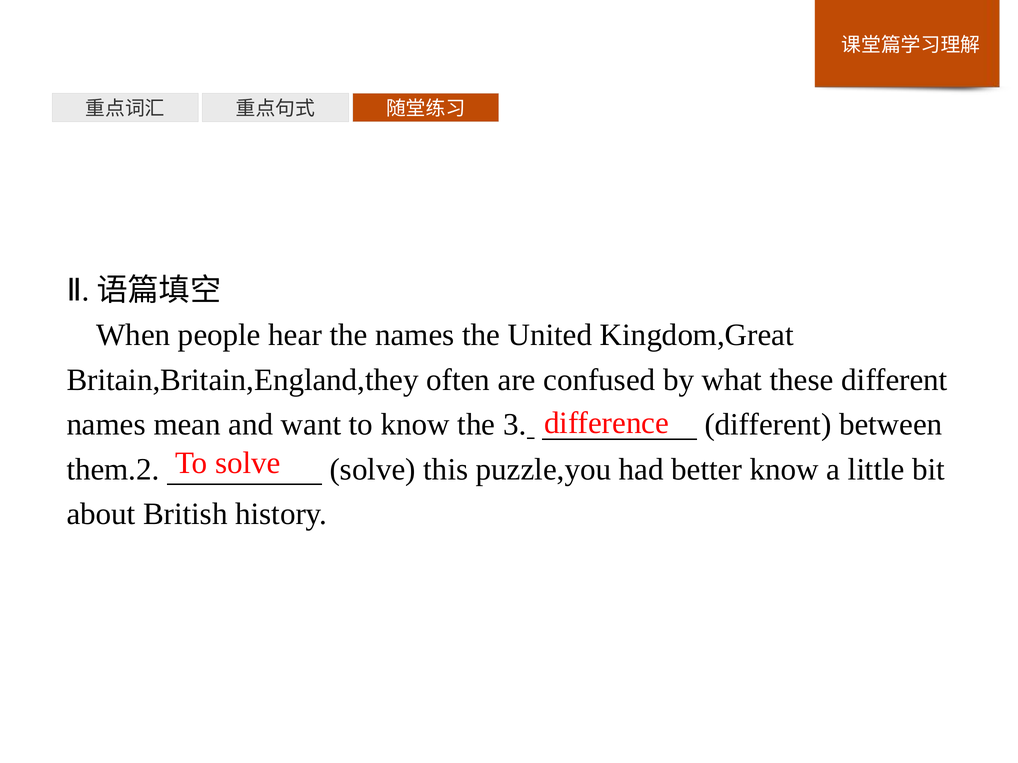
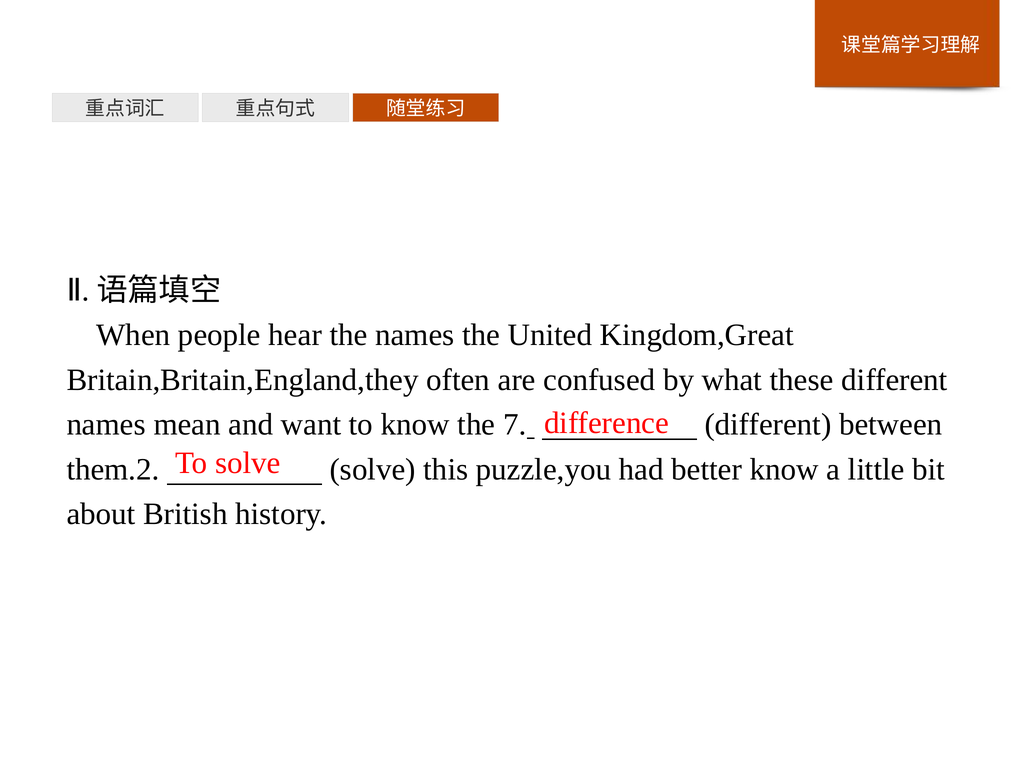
3: 3 -> 7 (515, 425)
